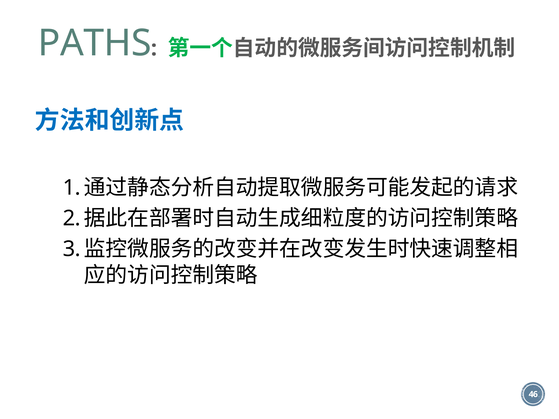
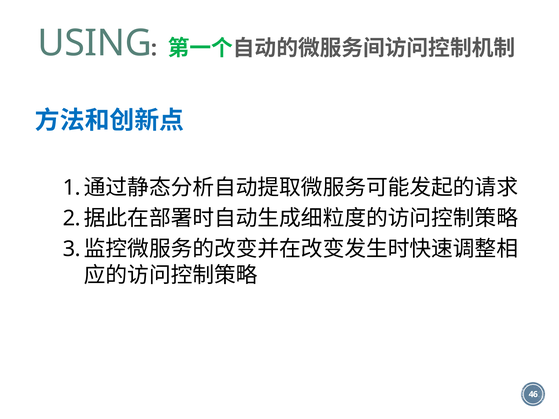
PATHS: PATHS -> USING (95, 43)
